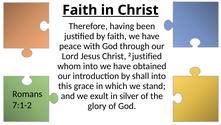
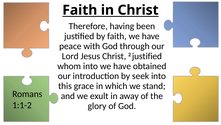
shall: shall -> seek (141, 76)
silver: silver -> away (129, 96)
7:1-2: 7:1-2 -> 1:1-2 (22, 105)
